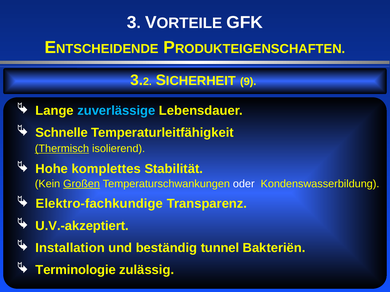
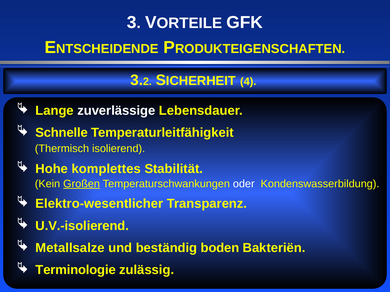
9: 9 -> 4 (248, 82)
zuverlässige colour: light blue -> white (116, 111)
Thermisch underline: present -> none (62, 149)
Elektro-fachkundige: Elektro-fachkundige -> Elektro-wesentlicher (99, 204)
U.V.-akzeptiert: U.V.-akzeptiert -> U.V.-isolierend (82, 226)
Installation: Installation -> Metallsalze (70, 248)
tunnel: tunnel -> boden (220, 248)
